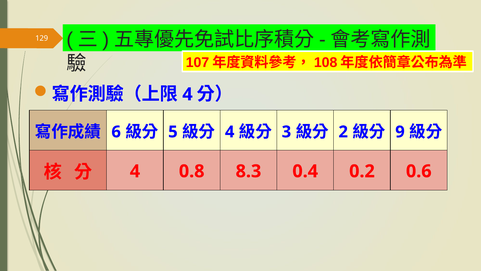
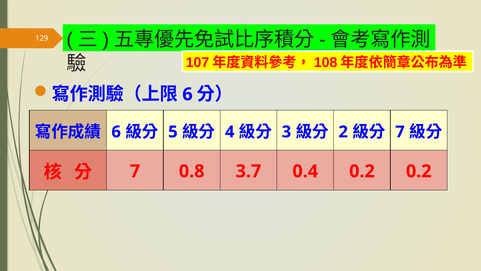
4: 4 -> 6 (187, 94)
9: 9 -> 7 (400, 132)
4: 4 -> 7 (135, 171)
8.3: 8.3 -> 3.7 (248, 171)
0.2 0.6: 0.6 -> 0.2 (419, 171)
